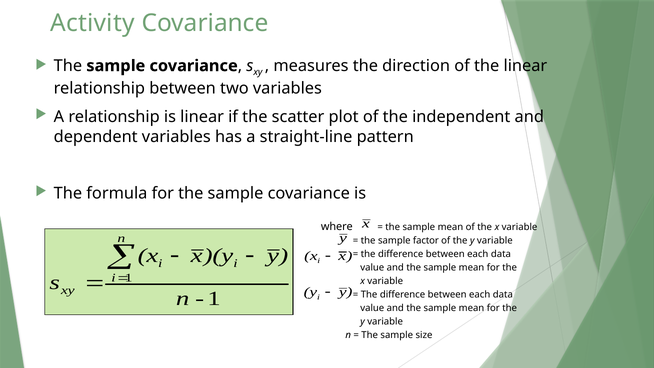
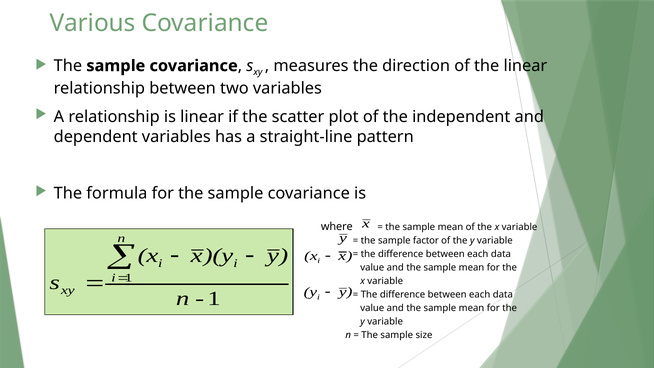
Activity: Activity -> Various (93, 23)
